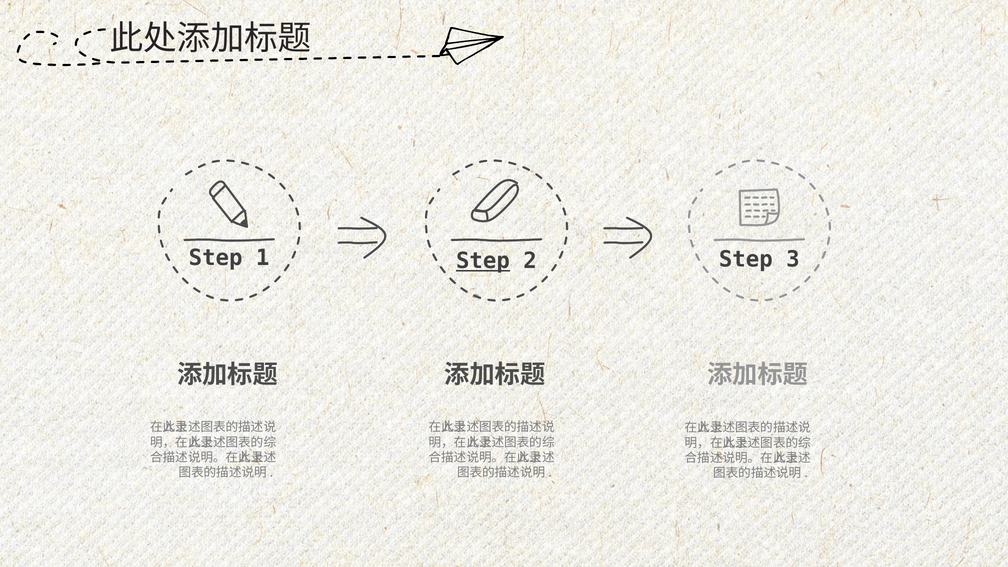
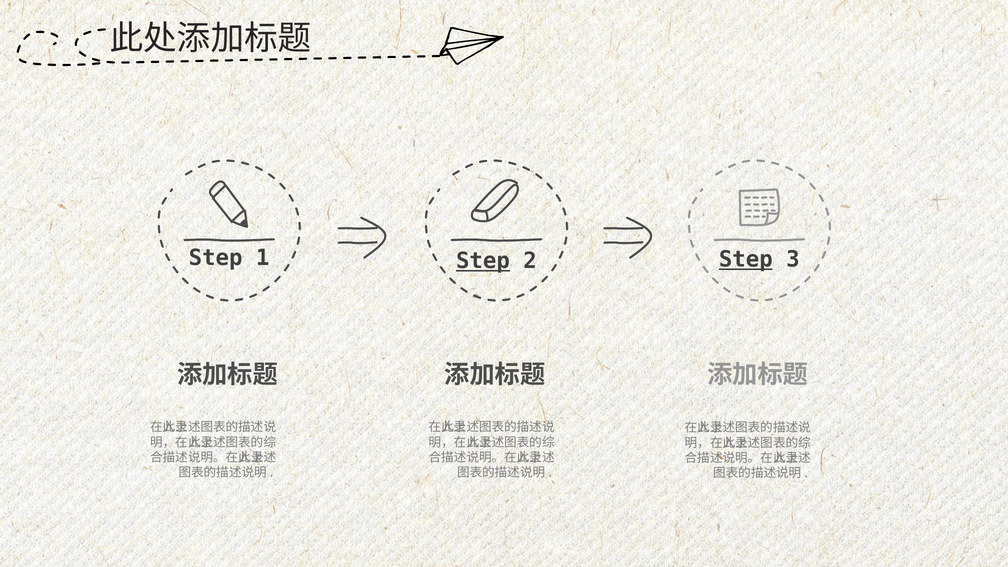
Step underline: none -> present (746, 260)
